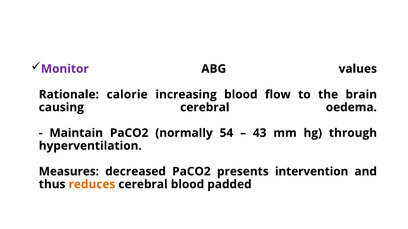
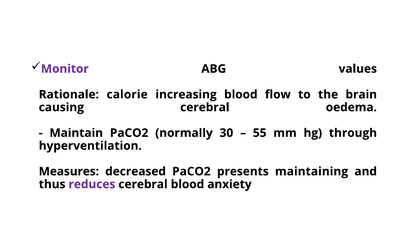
54: 54 -> 30 (226, 133)
43: 43 -> 55 (260, 133)
intervention: intervention -> maintaining (312, 172)
reduces colour: orange -> purple (92, 185)
padded: padded -> anxiety (229, 185)
